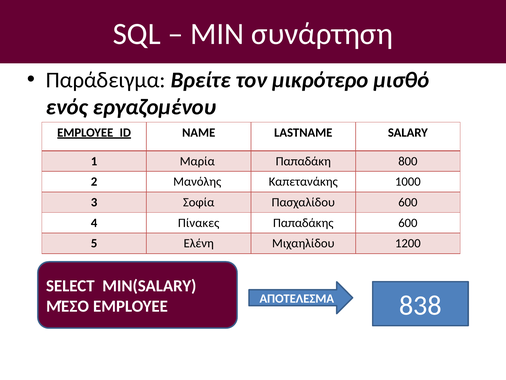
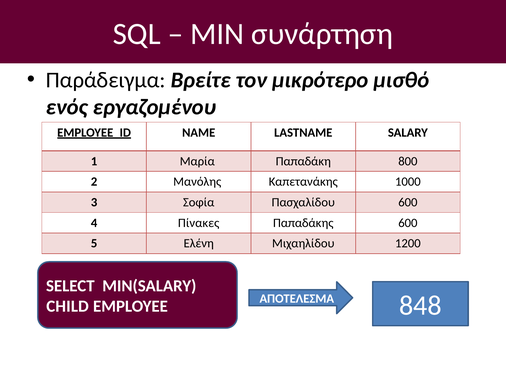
838: 838 -> 848 (420, 305)
ΜΈΣΟ: ΜΈΣΟ -> CHILD (68, 306)
